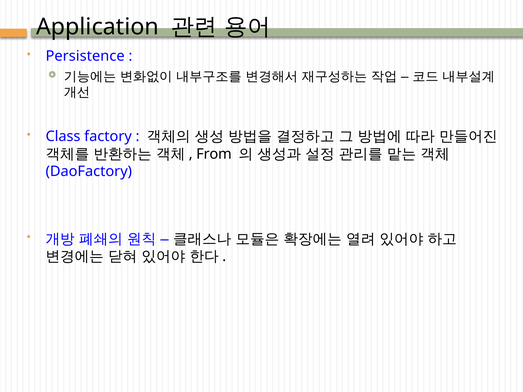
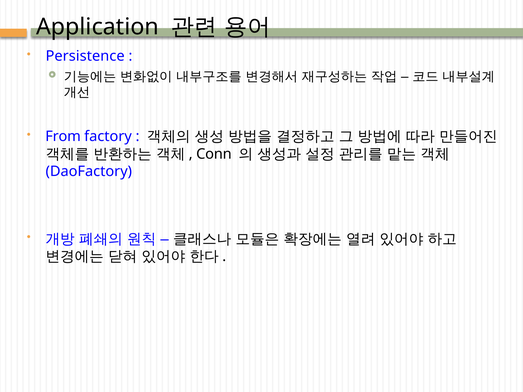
Class: Class -> From (63, 137)
From: From -> Conn (214, 154)
